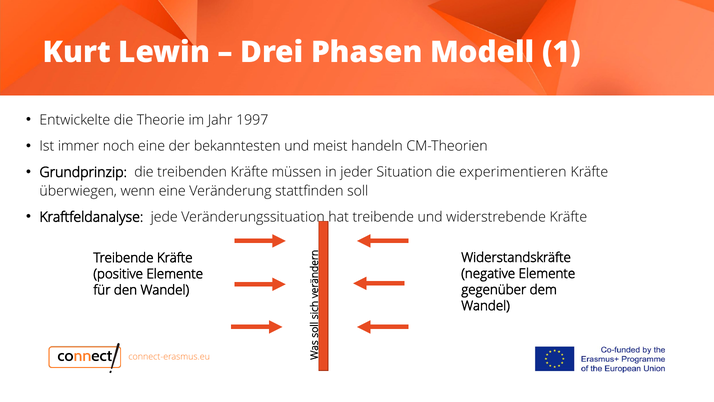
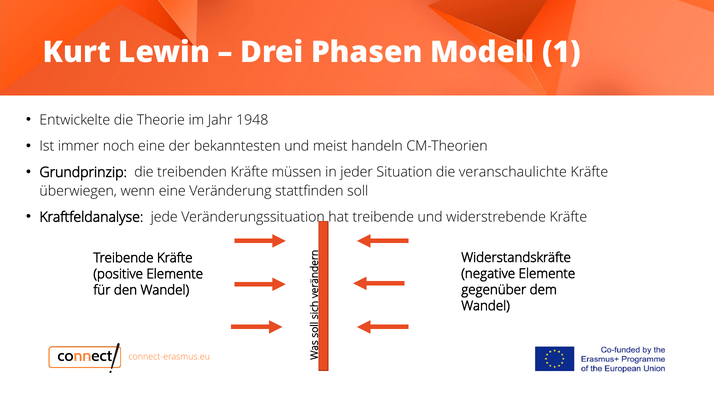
1997: 1997 -> 1948 (252, 120)
experimentieren: experimentieren -> veranschaulichte (513, 172)
